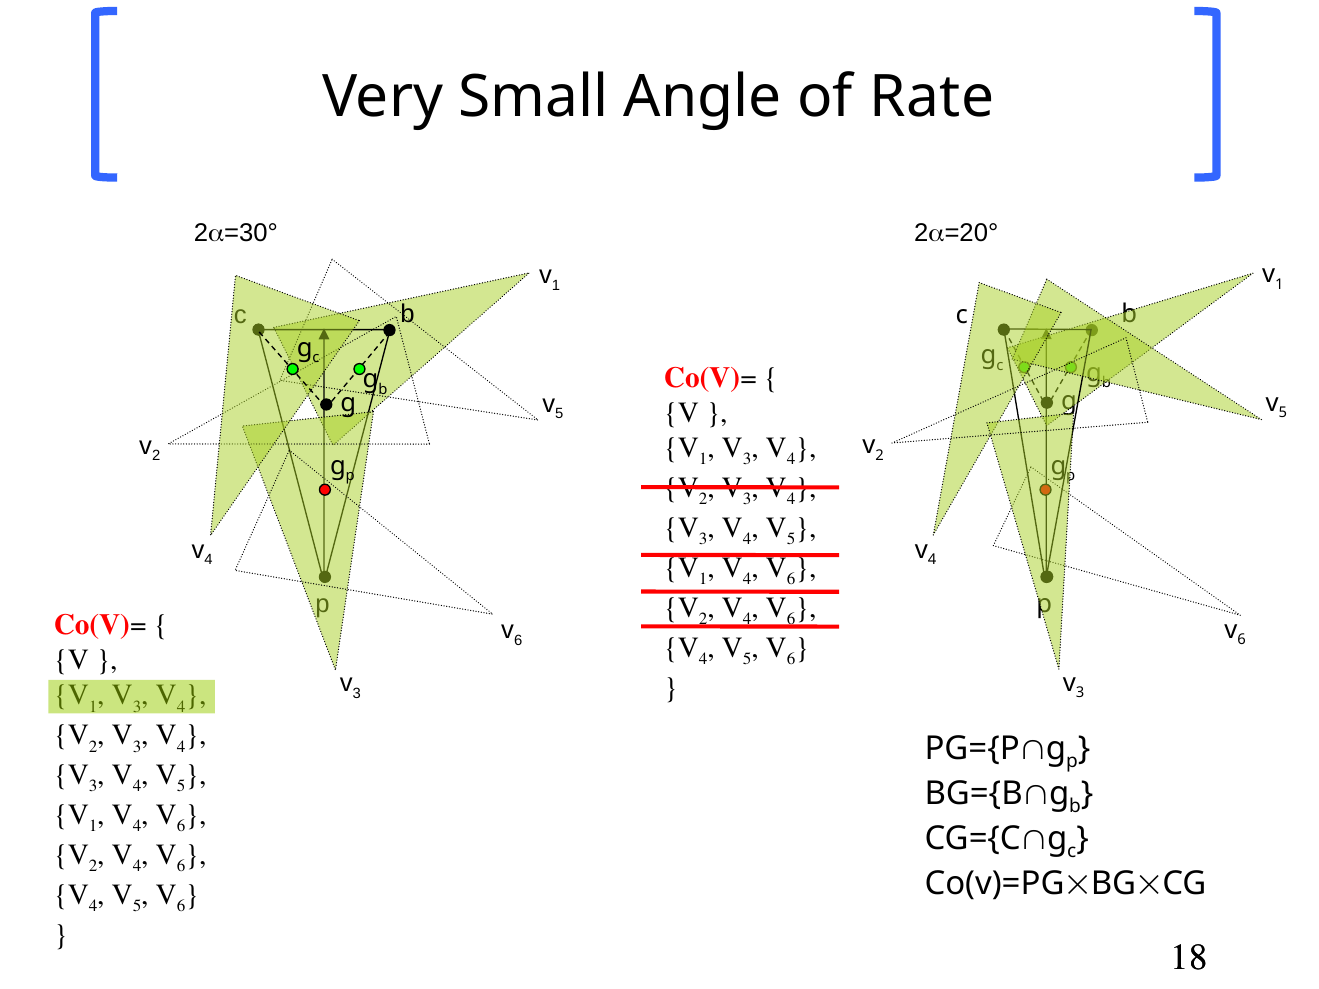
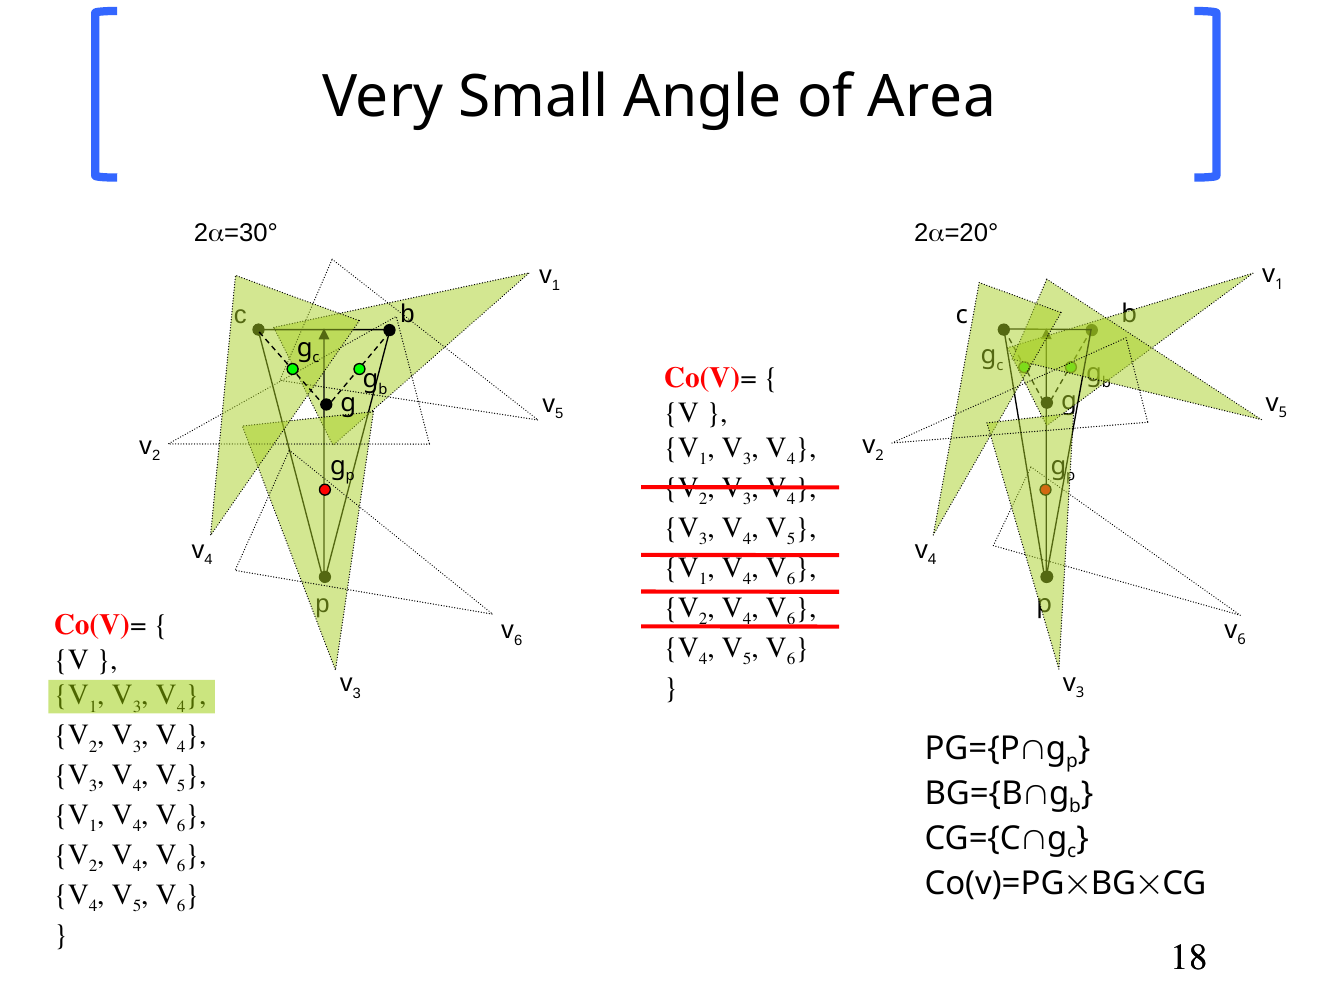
Rate: Rate -> Area (932, 97)
